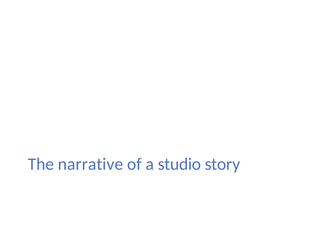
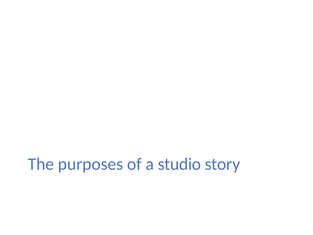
narrative: narrative -> purposes (91, 164)
